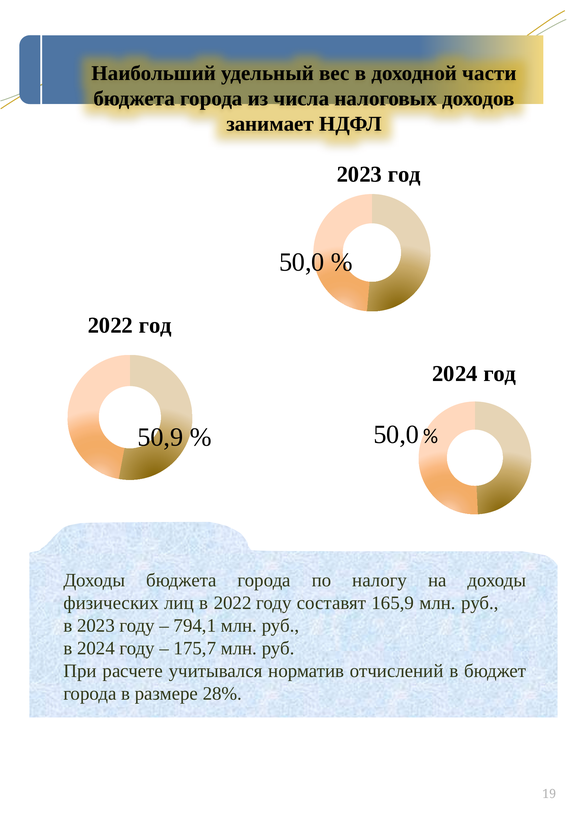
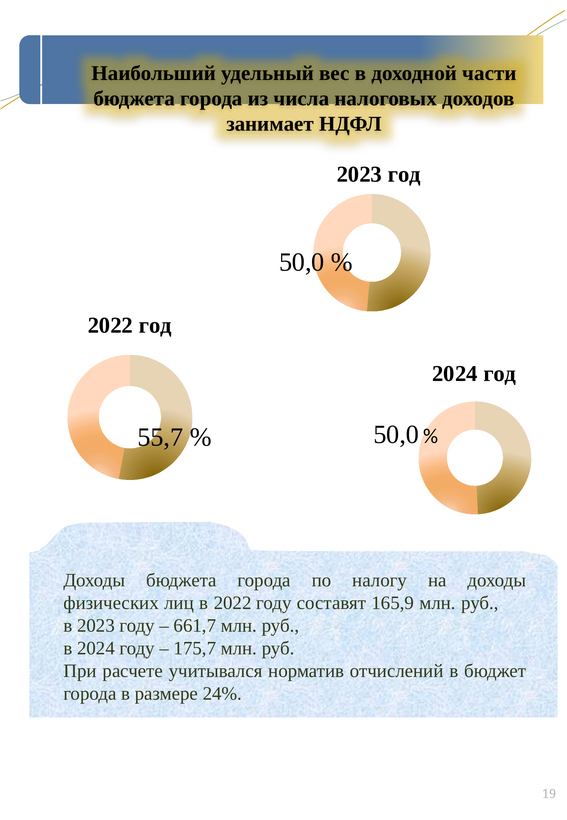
50,9: 50,9 -> 55,7 (160, 437)
794,1: 794,1 -> 661,7 (195, 625)
28%: 28% -> 24% (222, 693)
